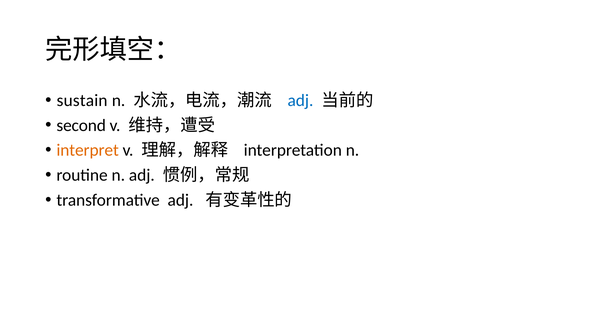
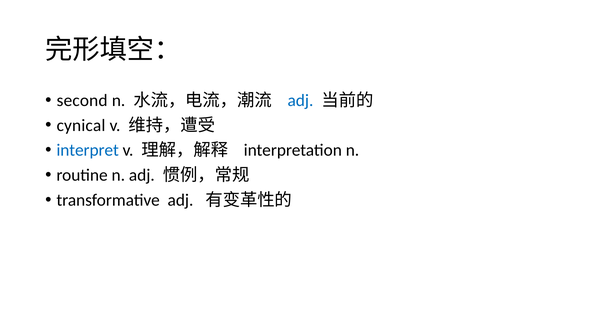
sustain: sustain -> second (82, 100)
second: second -> cynical (81, 125)
interpret colour: orange -> blue (88, 150)
